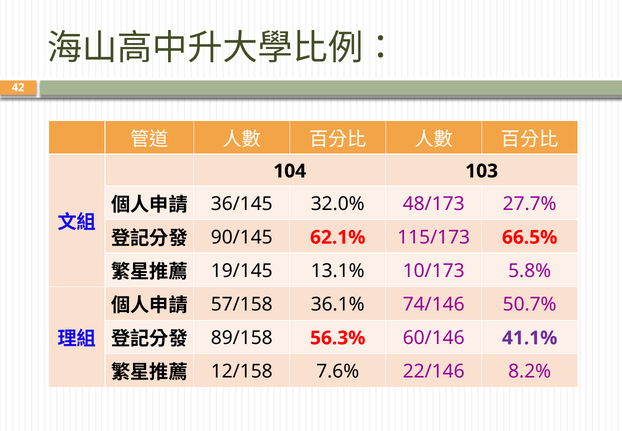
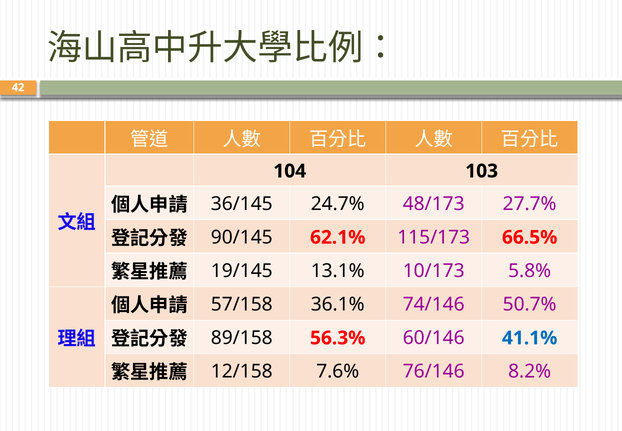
32.0%: 32.0% -> 24.7% (338, 204)
41.1% colour: purple -> blue (530, 338)
22/146: 22/146 -> 76/146 (434, 371)
